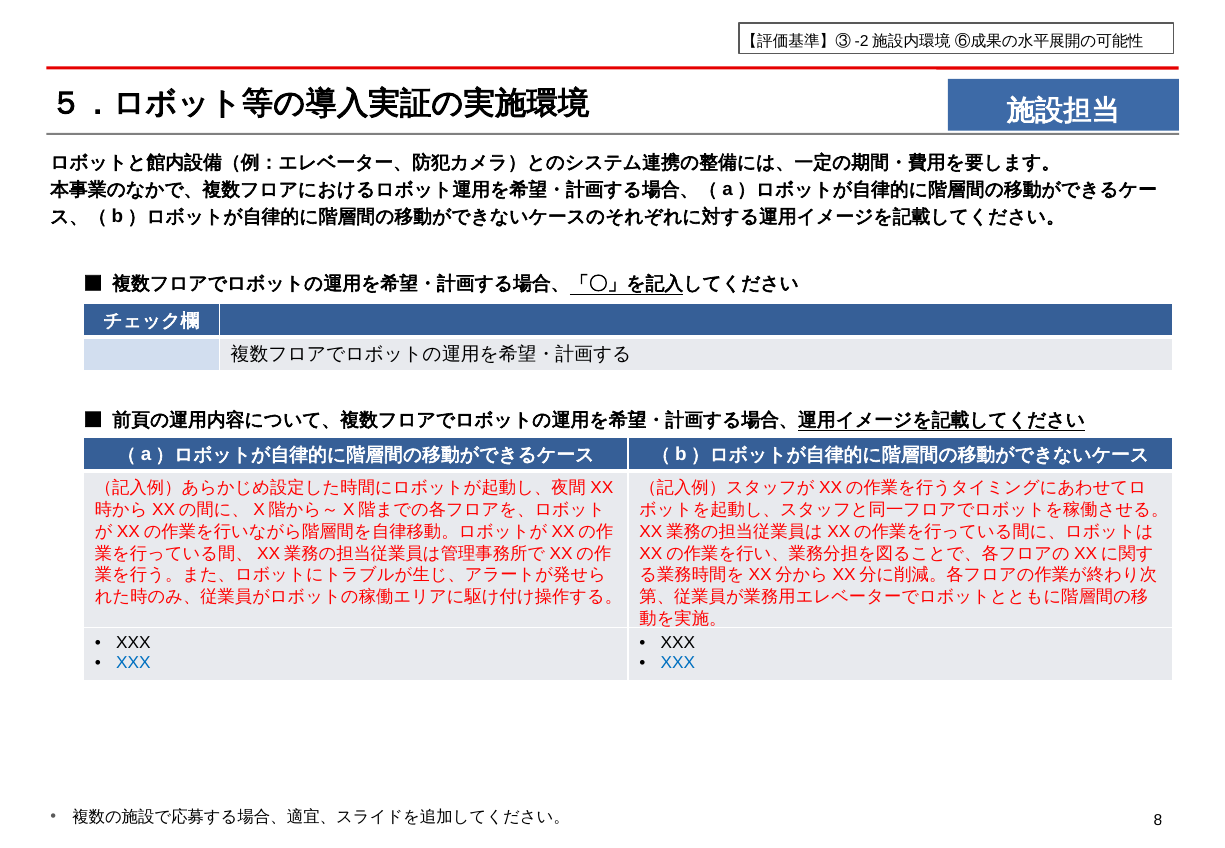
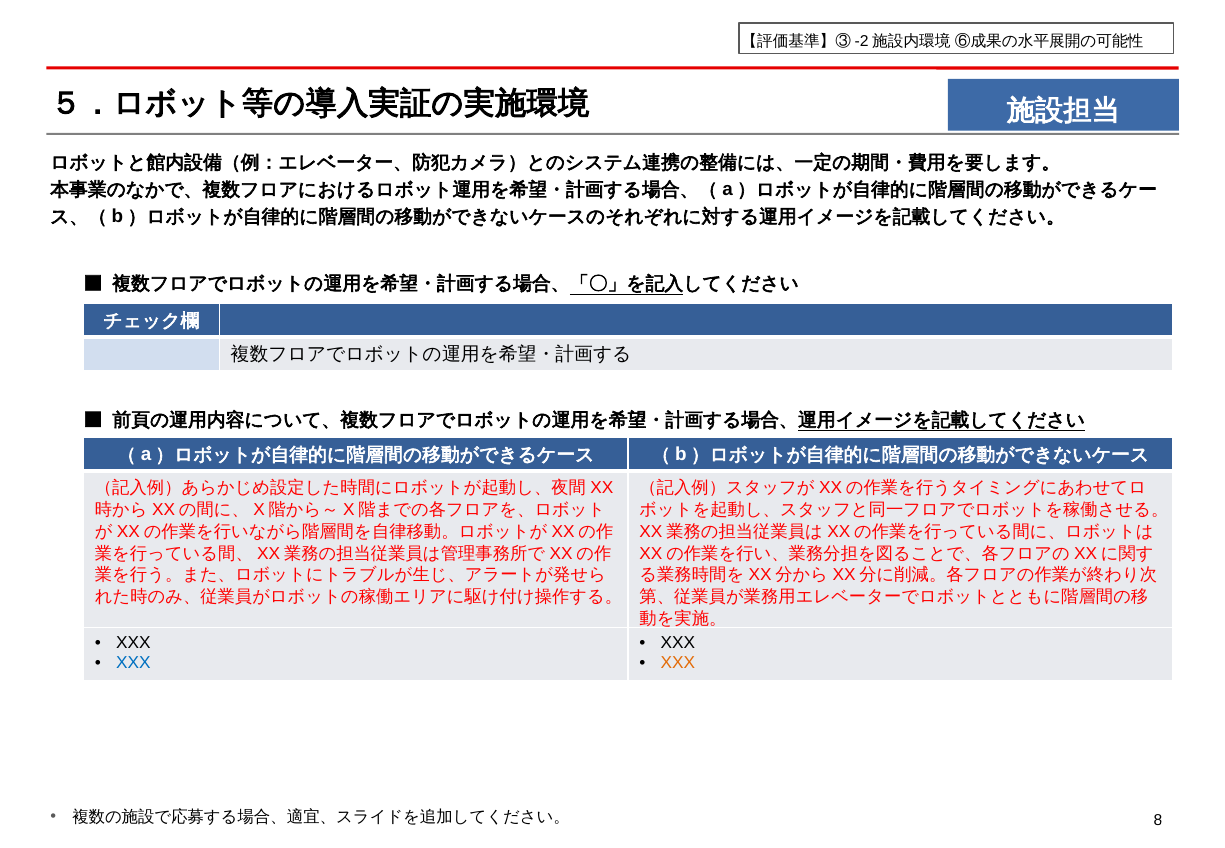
XXX colour: blue -> orange (678, 663)
